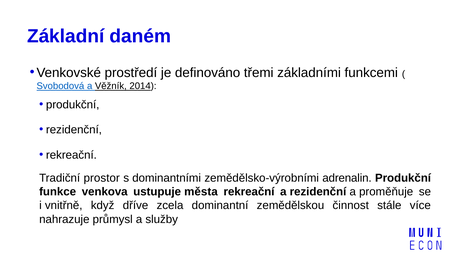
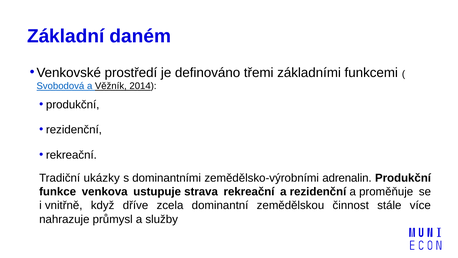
prostor: prostor -> ukázky (102, 178)
města: města -> strava (201, 191)
